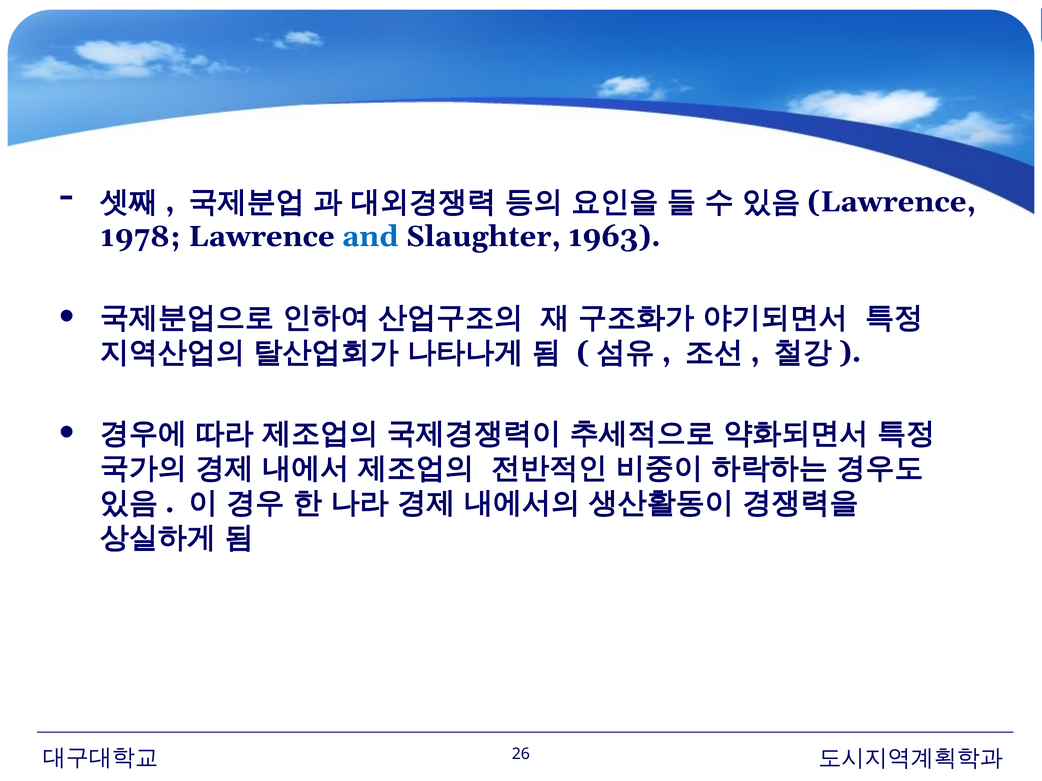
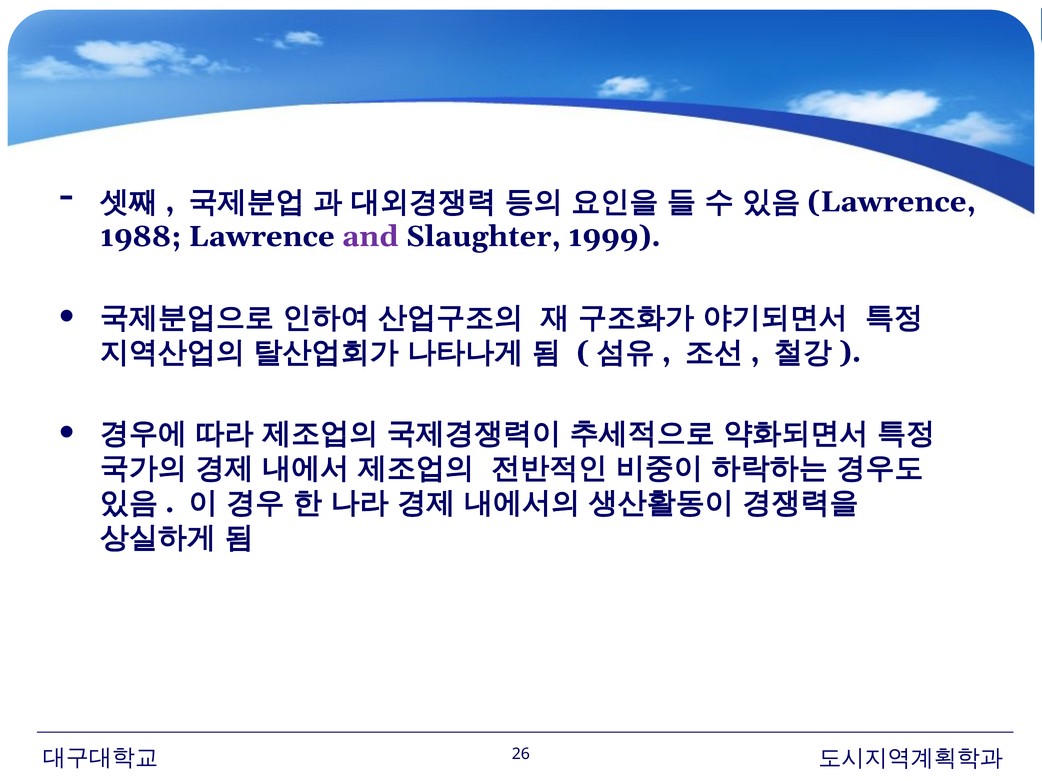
1978: 1978 -> 1988 (141, 237)
and colour: blue -> purple (370, 237)
1963: 1963 -> 1999 (615, 237)
